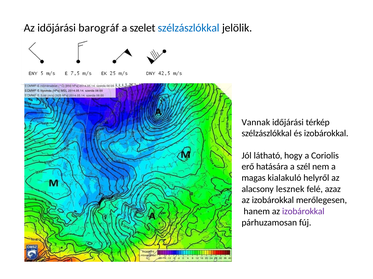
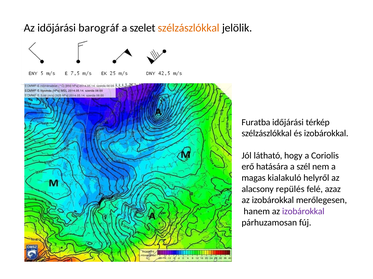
szélzászlókkal colour: blue -> orange (189, 28)
Vannak: Vannak -> Furatba (256, 123)
lesznek: lesznek -> repülés (290, 189)
